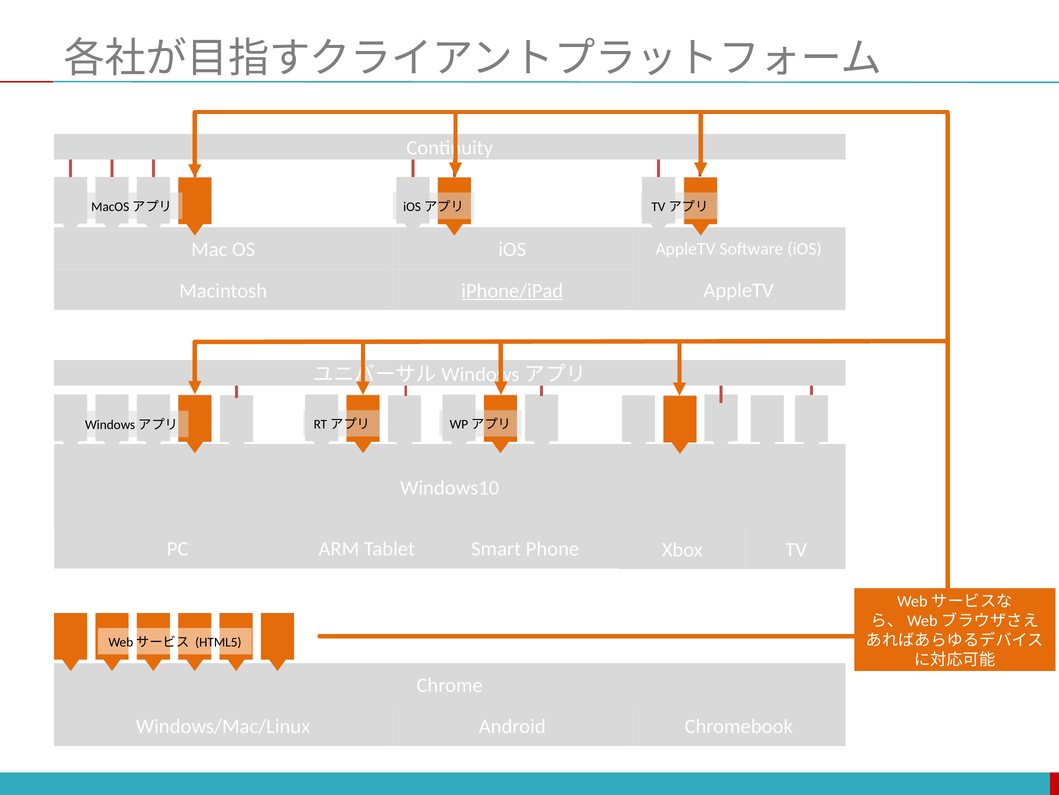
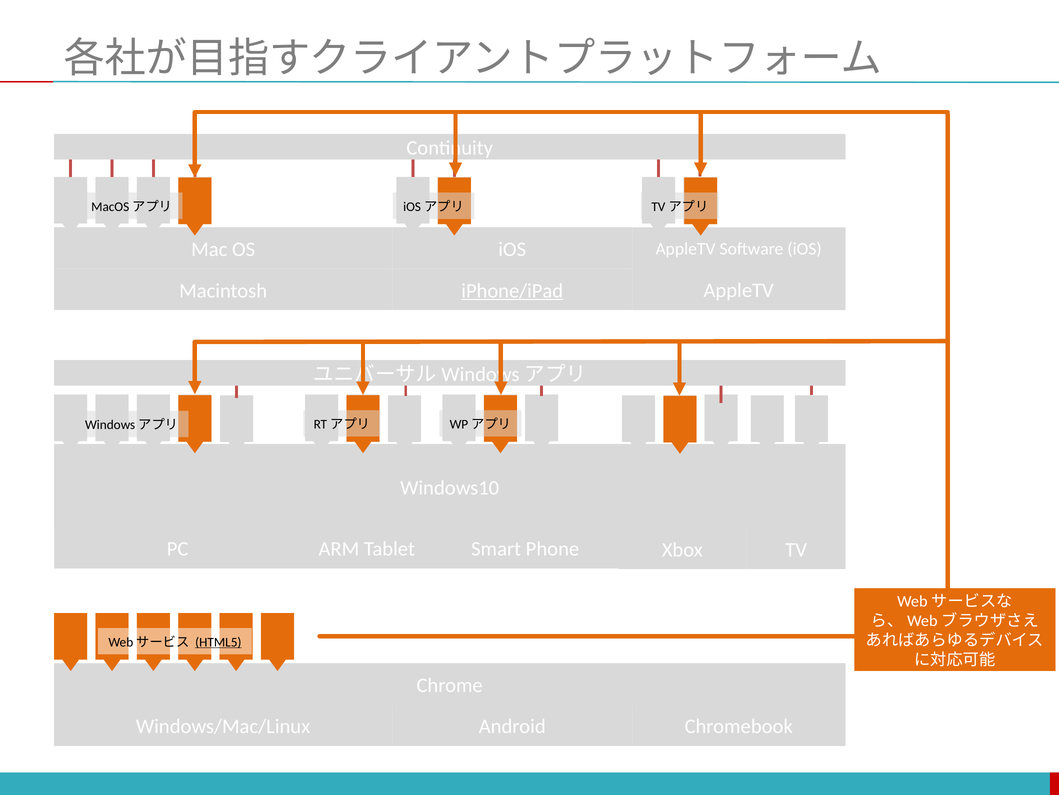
HTML5 underline: none -> present (218, 642)
